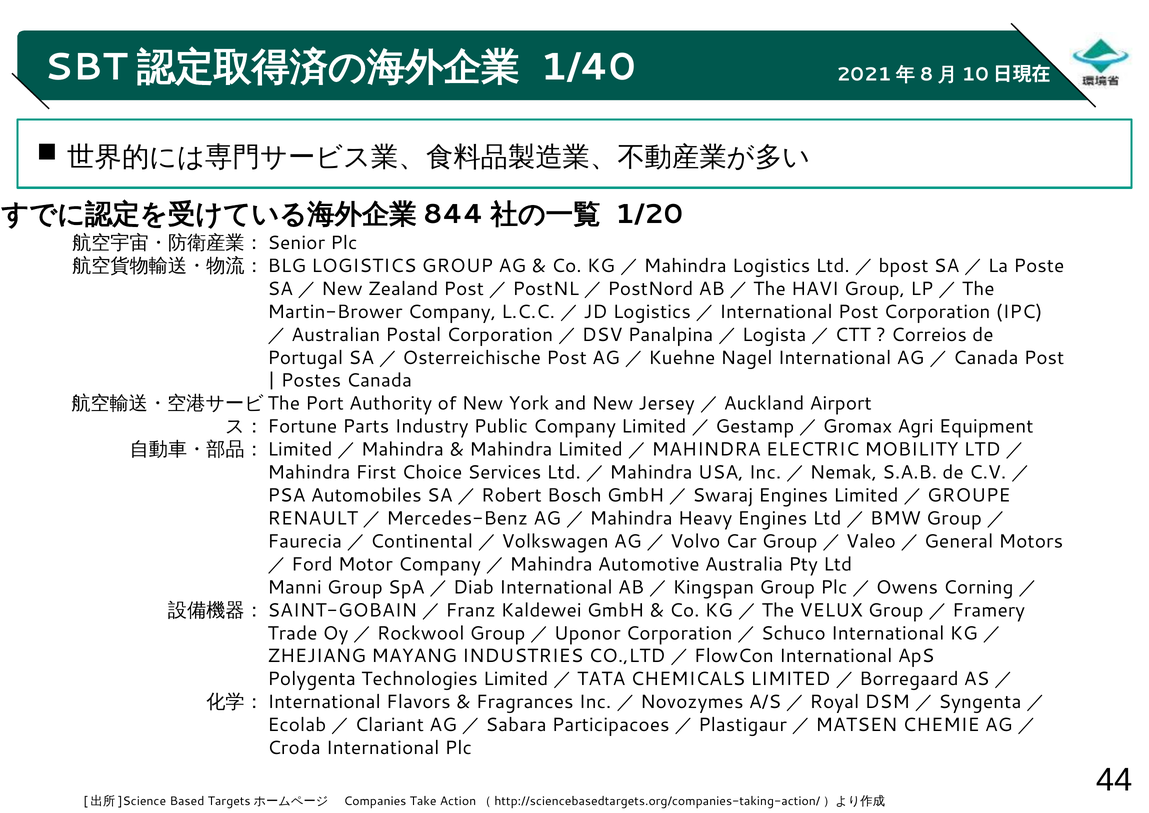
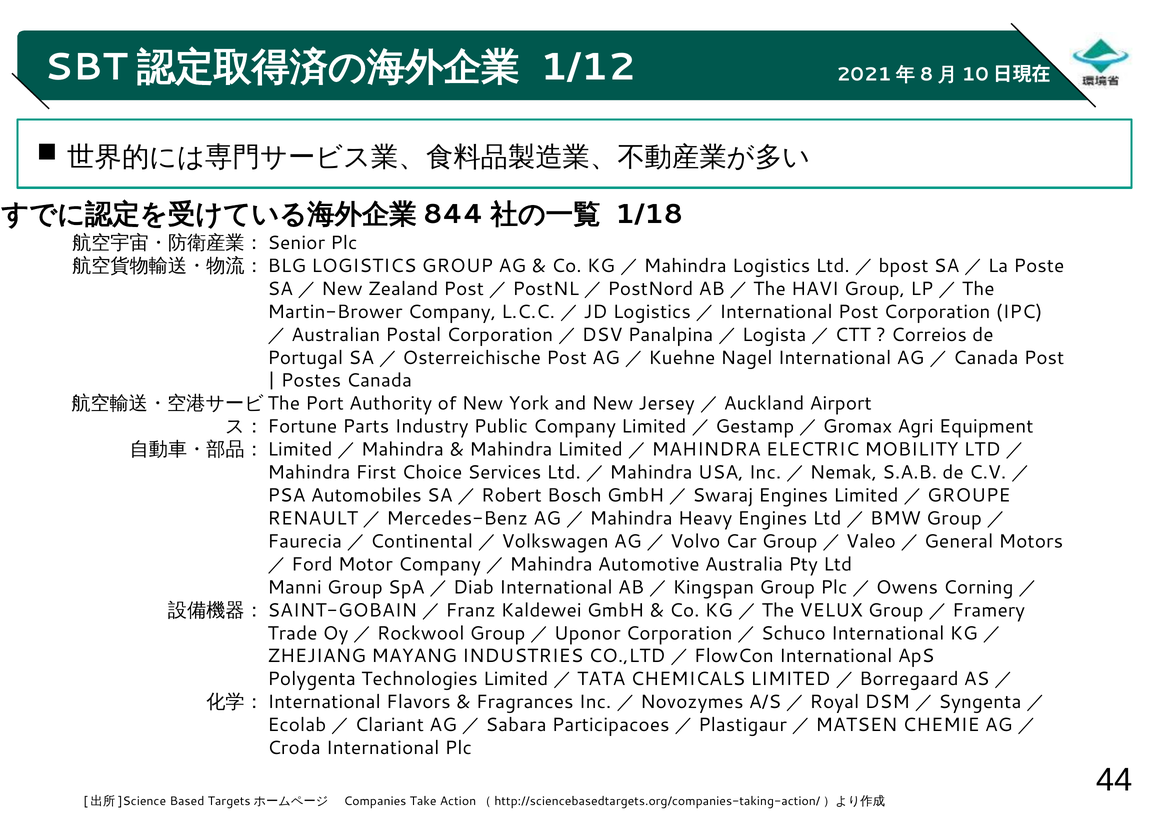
1/40: 1/40 -> 1/12 (588, 67)
1/20: 1/20 -> 1/18 (649, 214)
